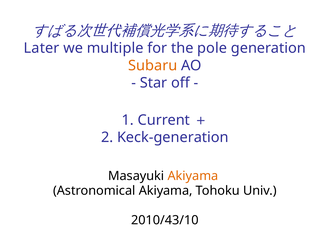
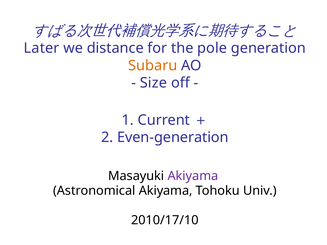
multiple: multiple -> distance (115, 48)
Star: Star -> Size (153, 83)
Keck-generation: Keck-generation -> Even-generation (173, 138)
Akiyama colour: orange -> purple (193, 176)
2010/43/10: 2010/43/10 -> 2010/17/10 (165, 220)
